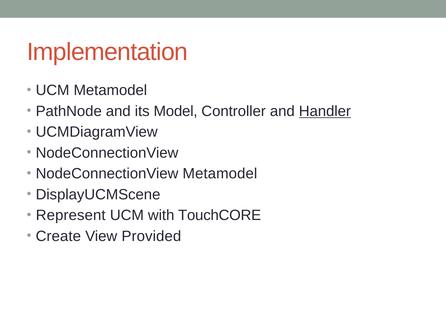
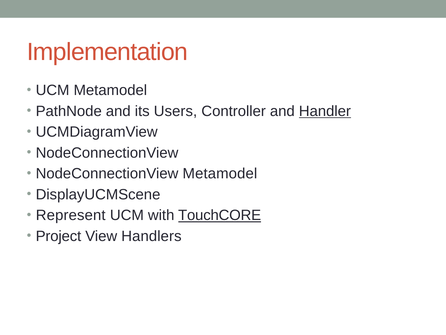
Model: Model -> Users (175, 111)
TouchCORE underline: none -> present (220, 215)
Create: Create -> Project (58, 236)
Provided: Provided -> Handlers (151, 236)
